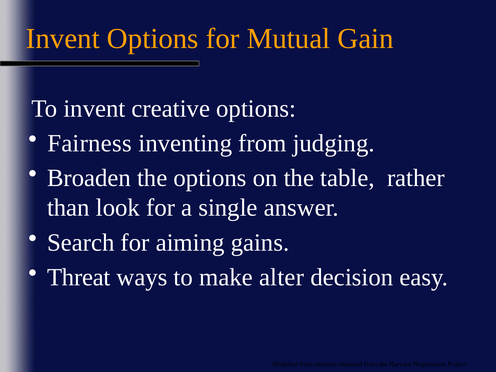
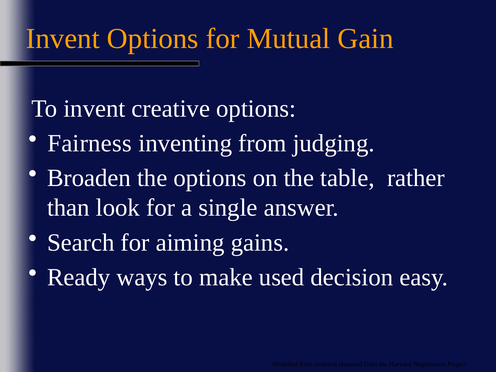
Threat: Threat -> Ready (79, 277)
alter: alter -> used (282, 277)
